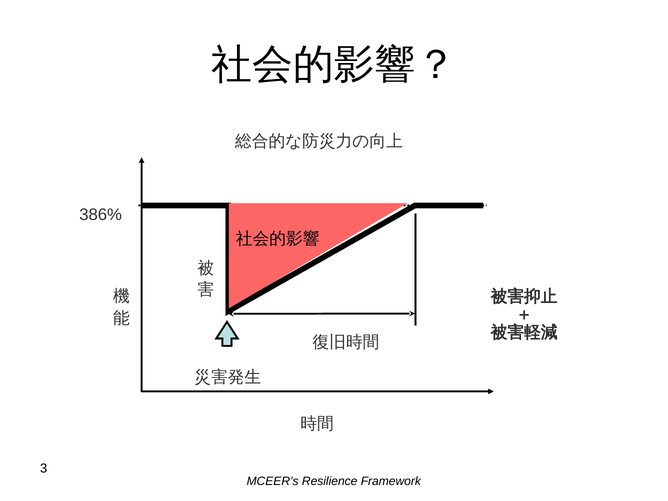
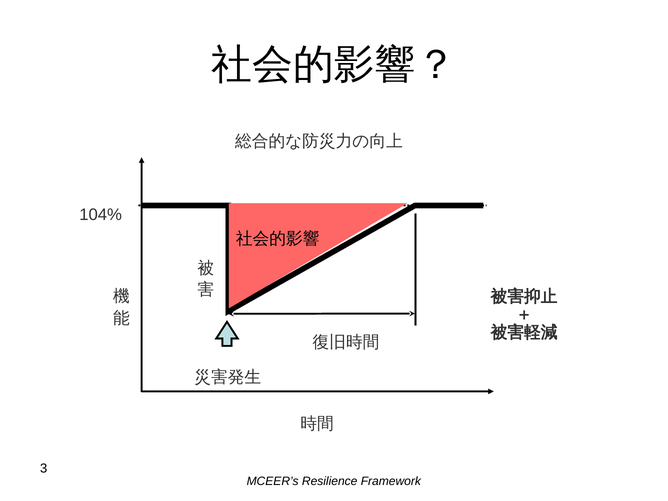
386%: 386% -> 104% (101, 215)
